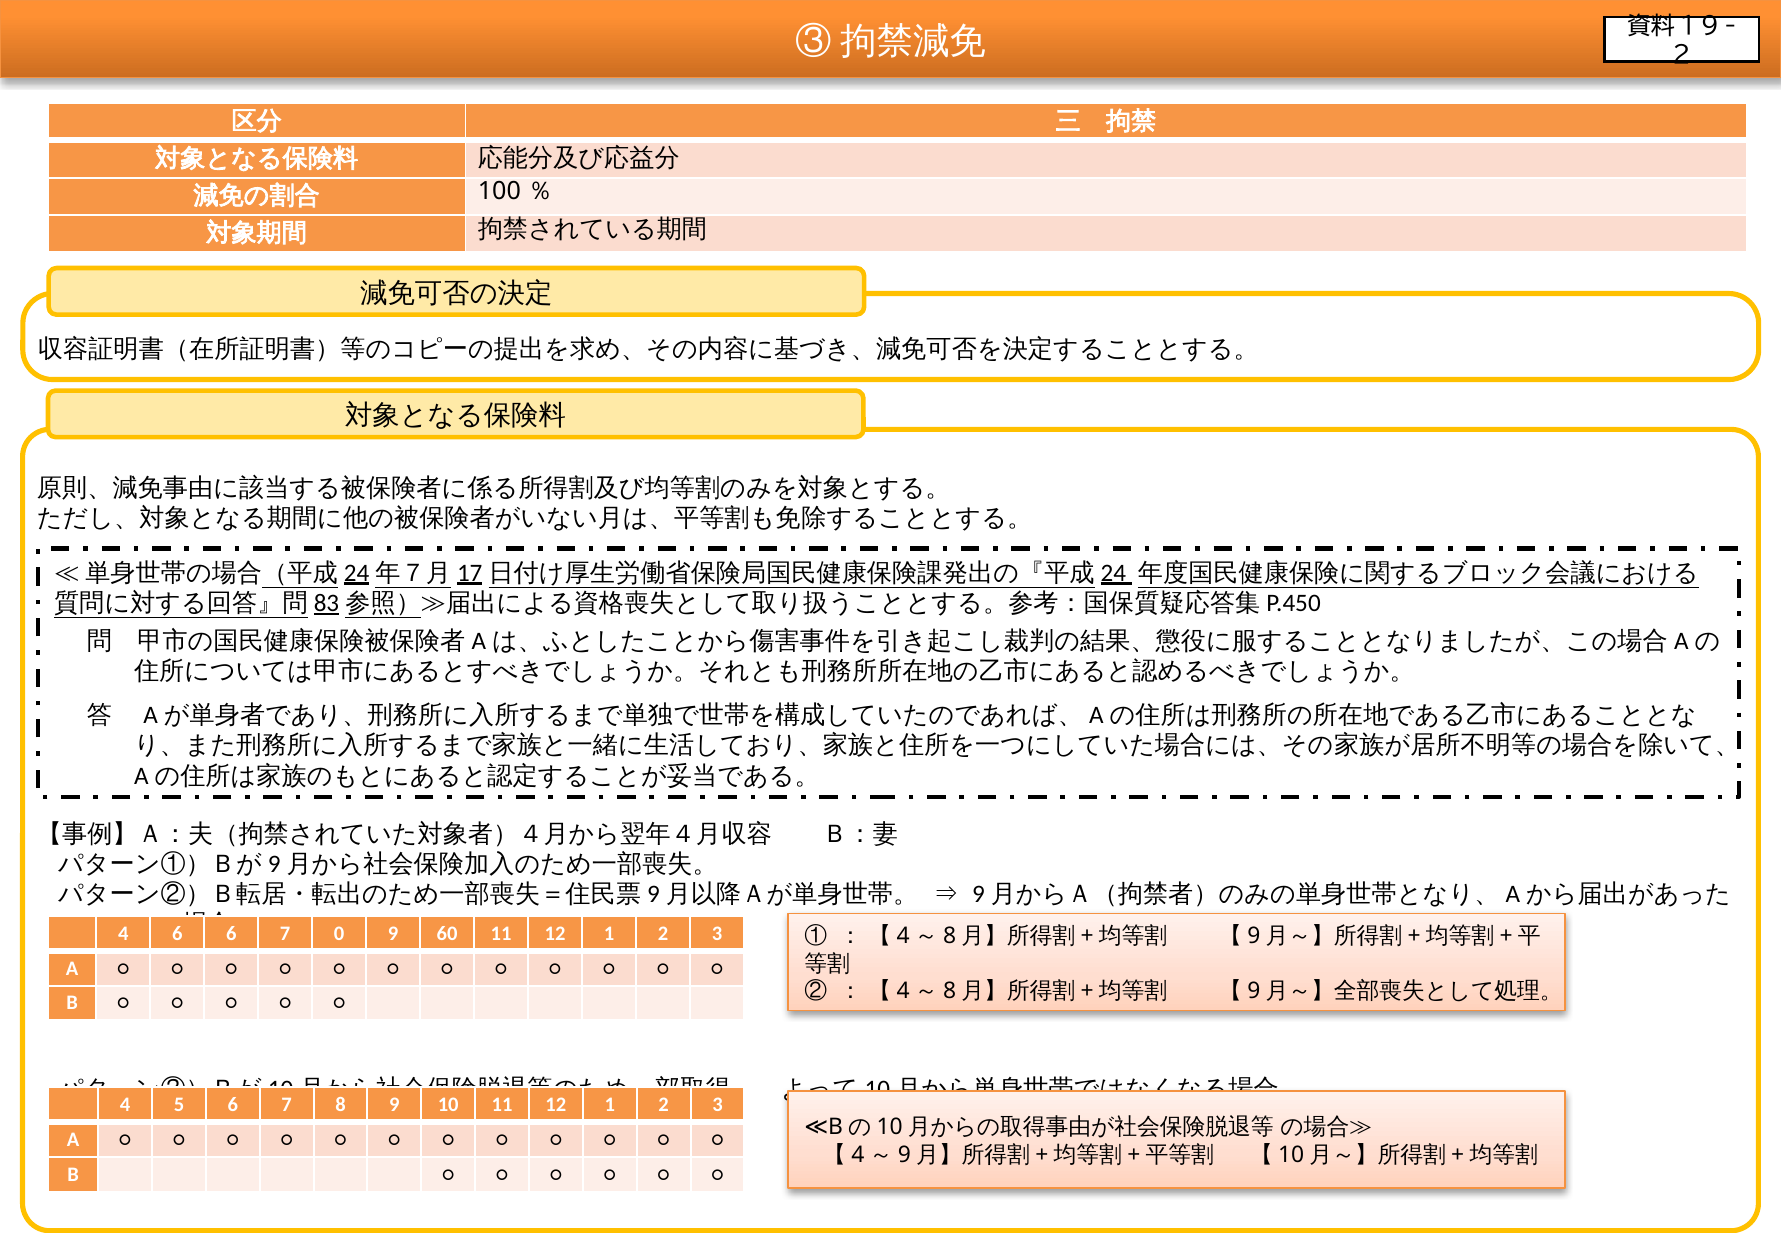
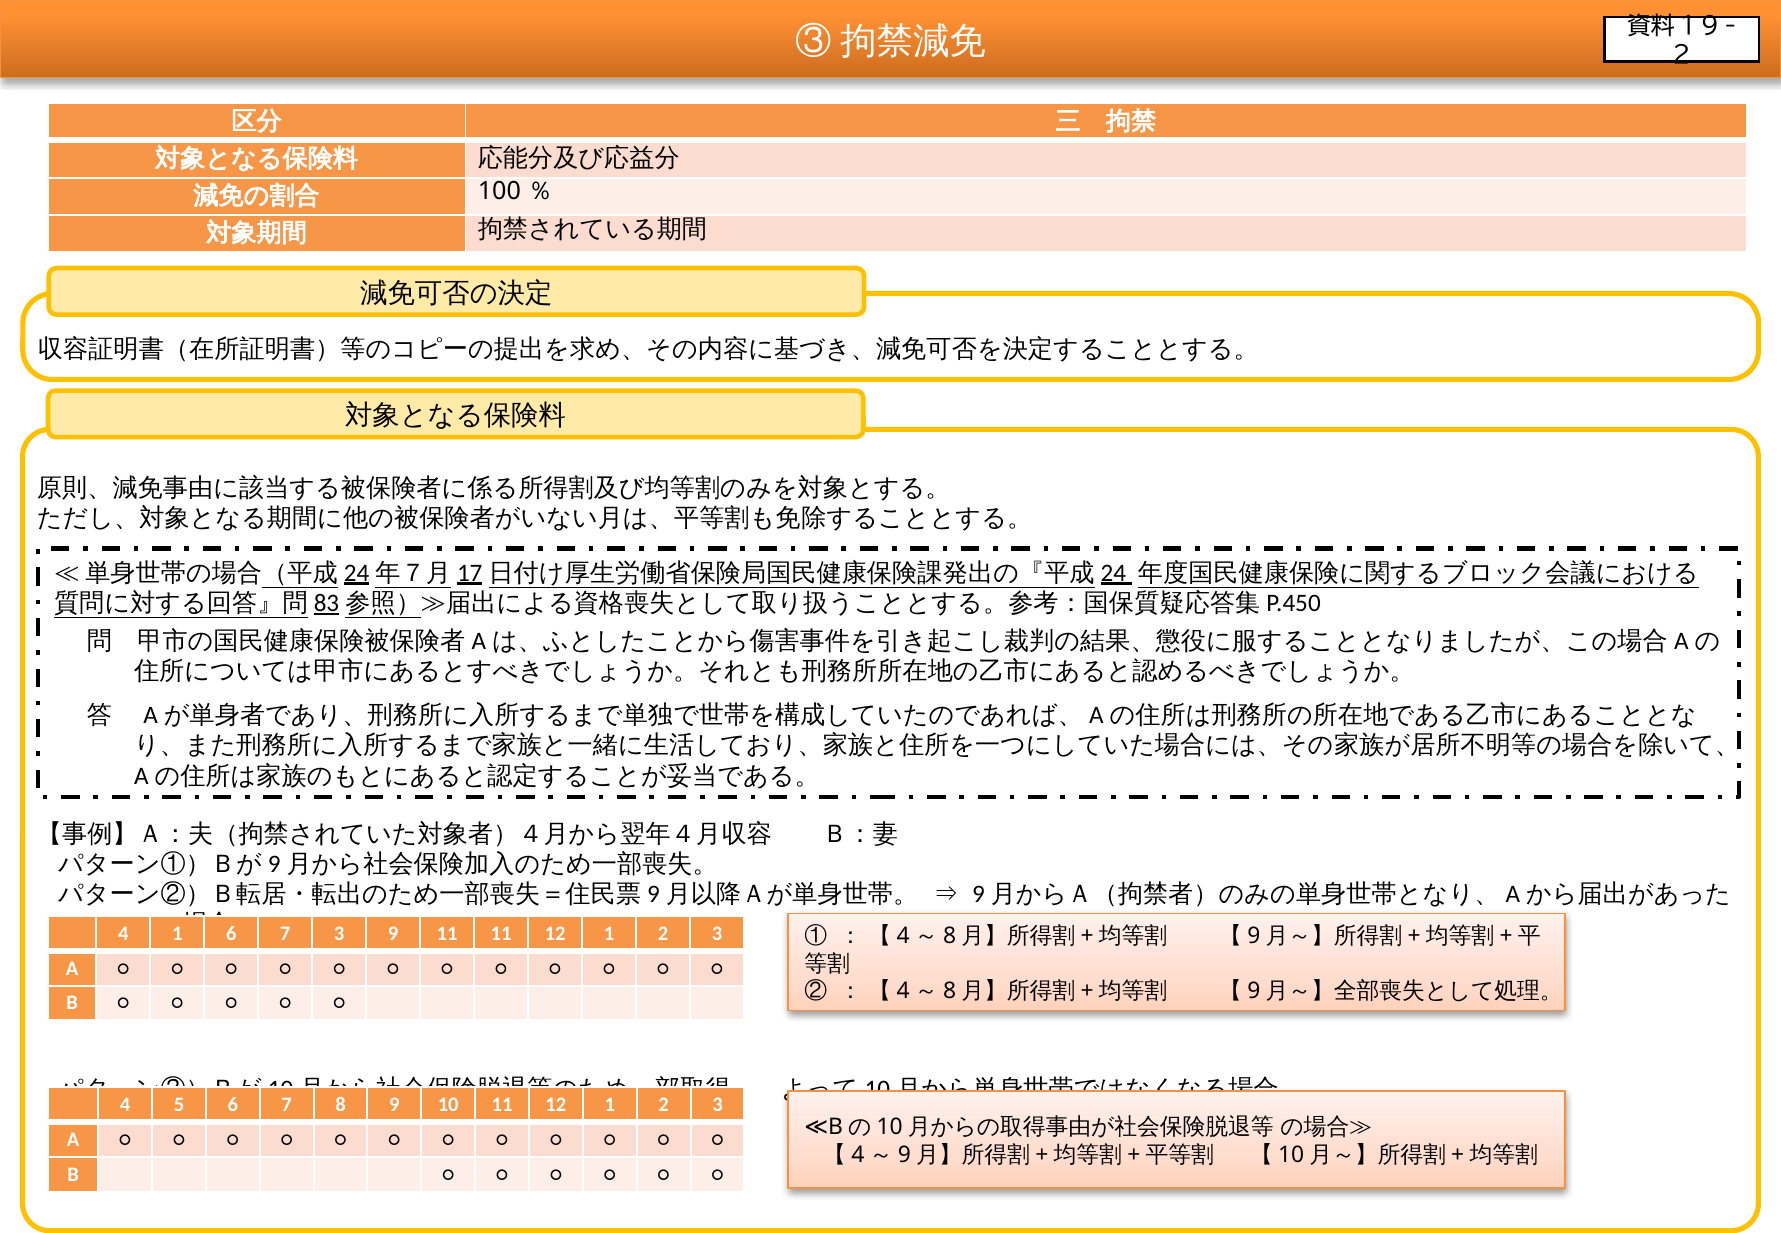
4 6: 6 -> 1 (177, 934)
7 0: 0 -> 3 (339, 934)
9 60: 60 -> 11 (447, 934)
